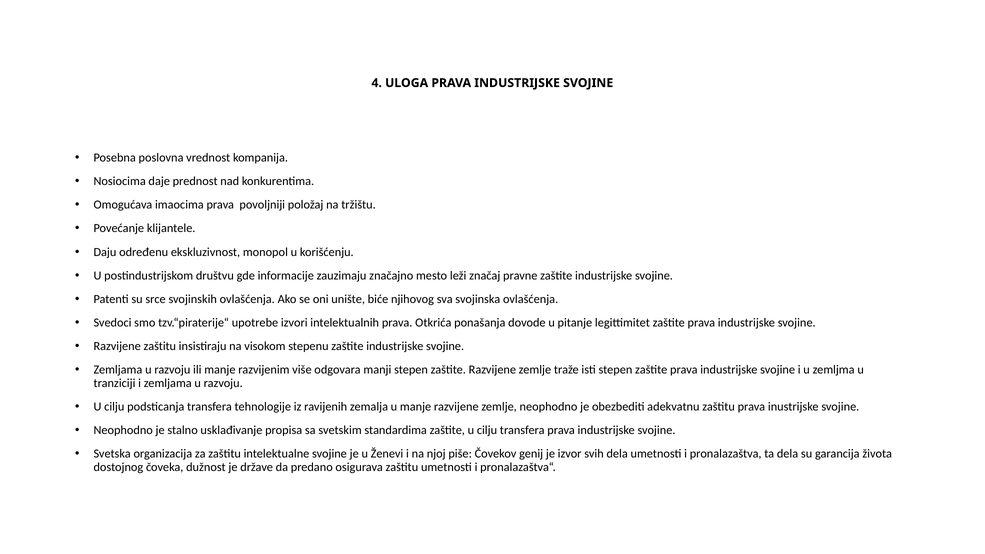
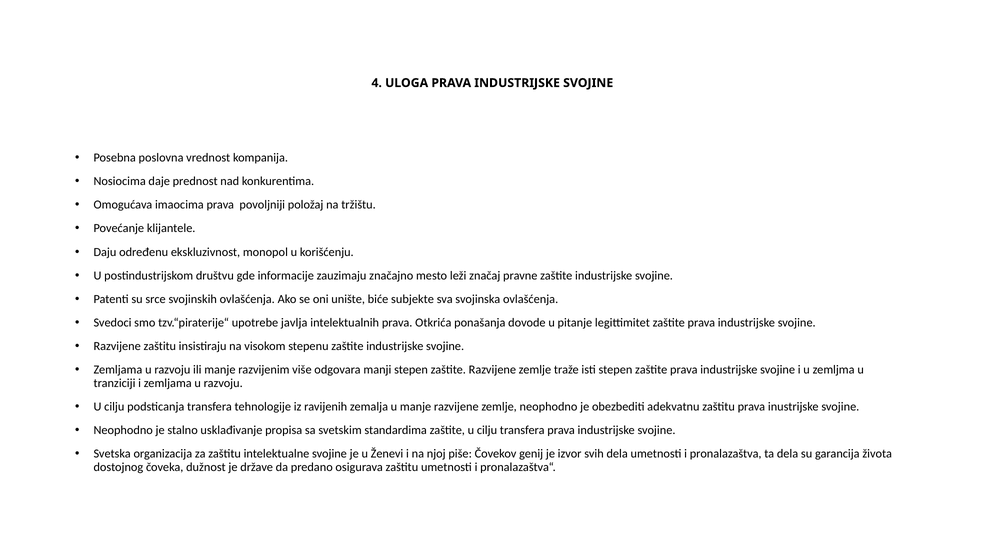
njihovog: njihovog -> subjekte (412, 299)
izvori: izvori -> javlja (294, 323)
